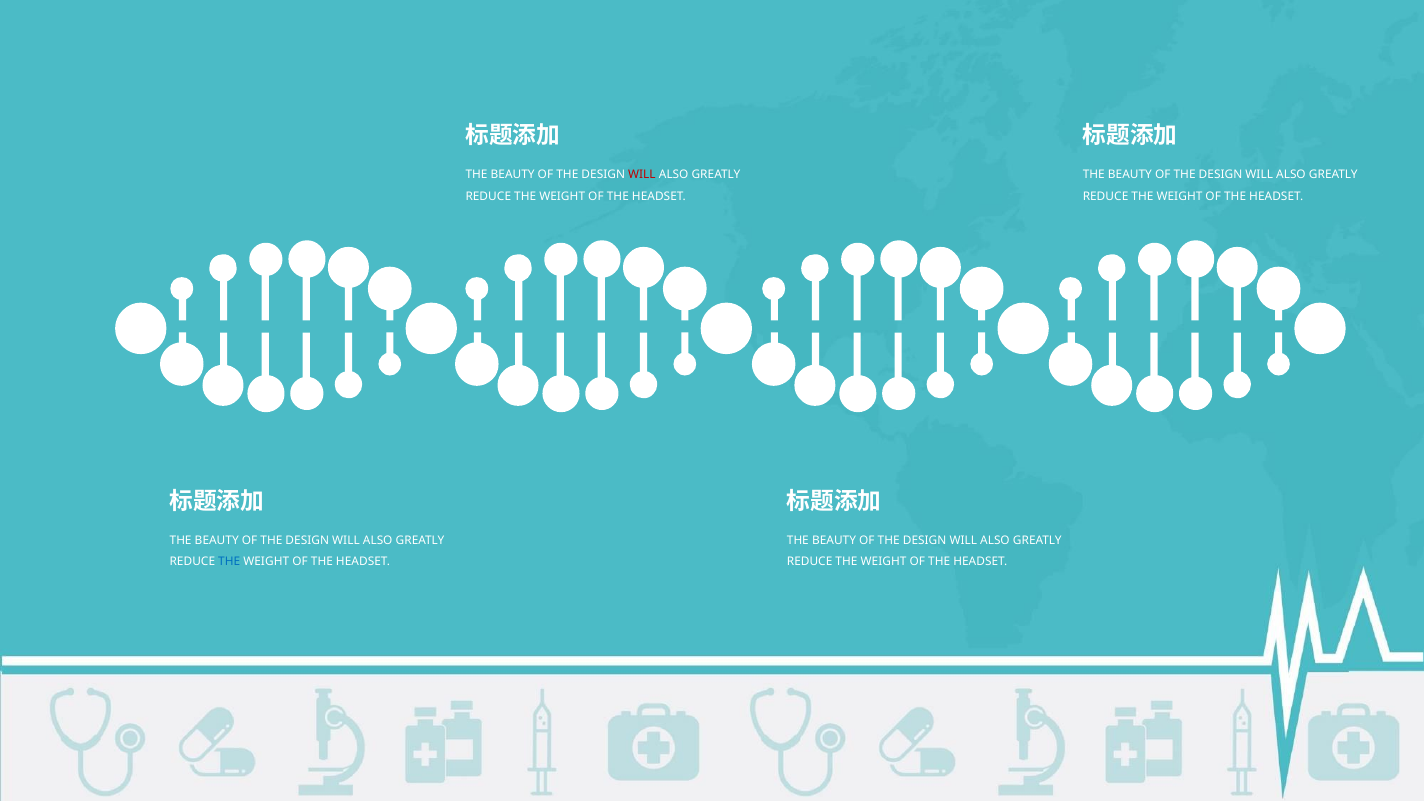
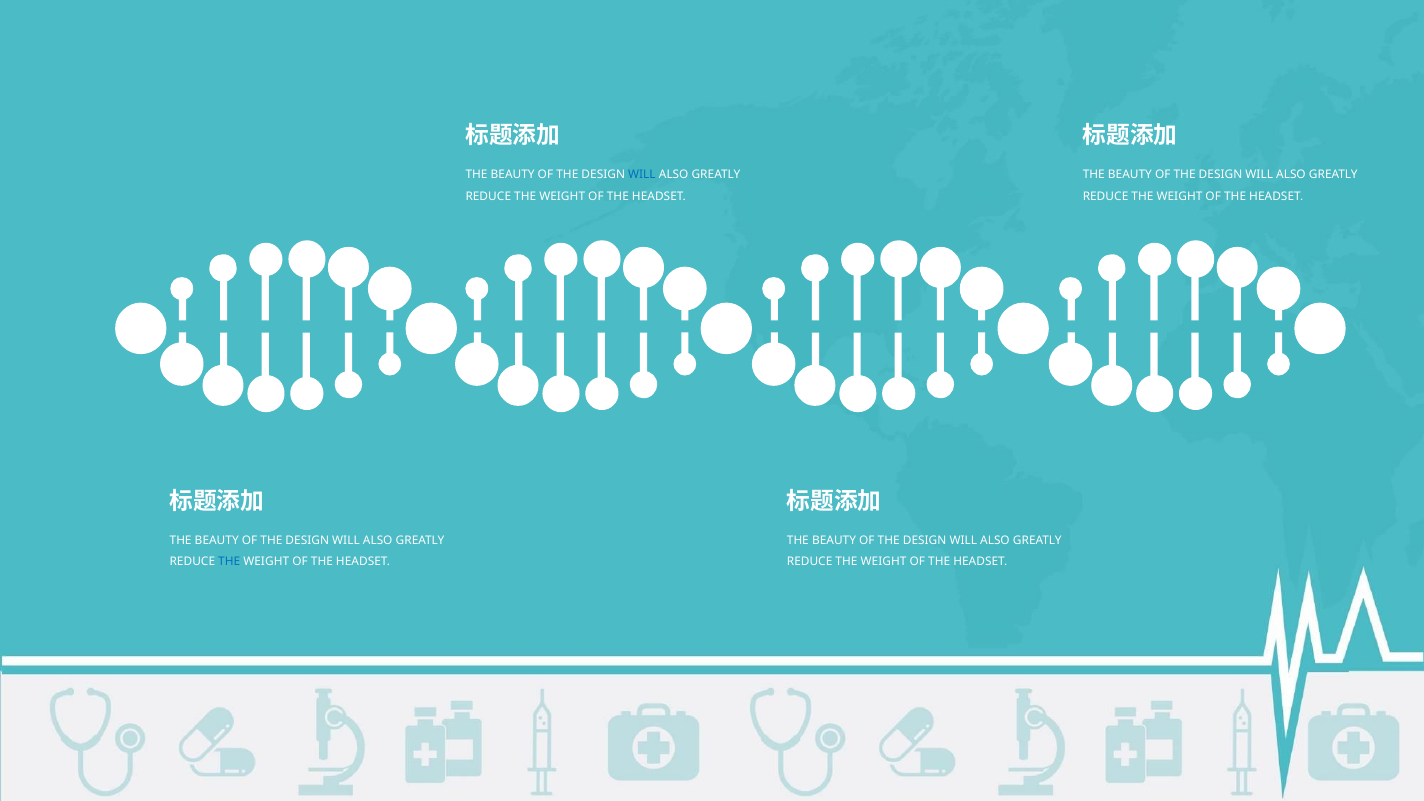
WILL colour: red -> blue (642, 175)
